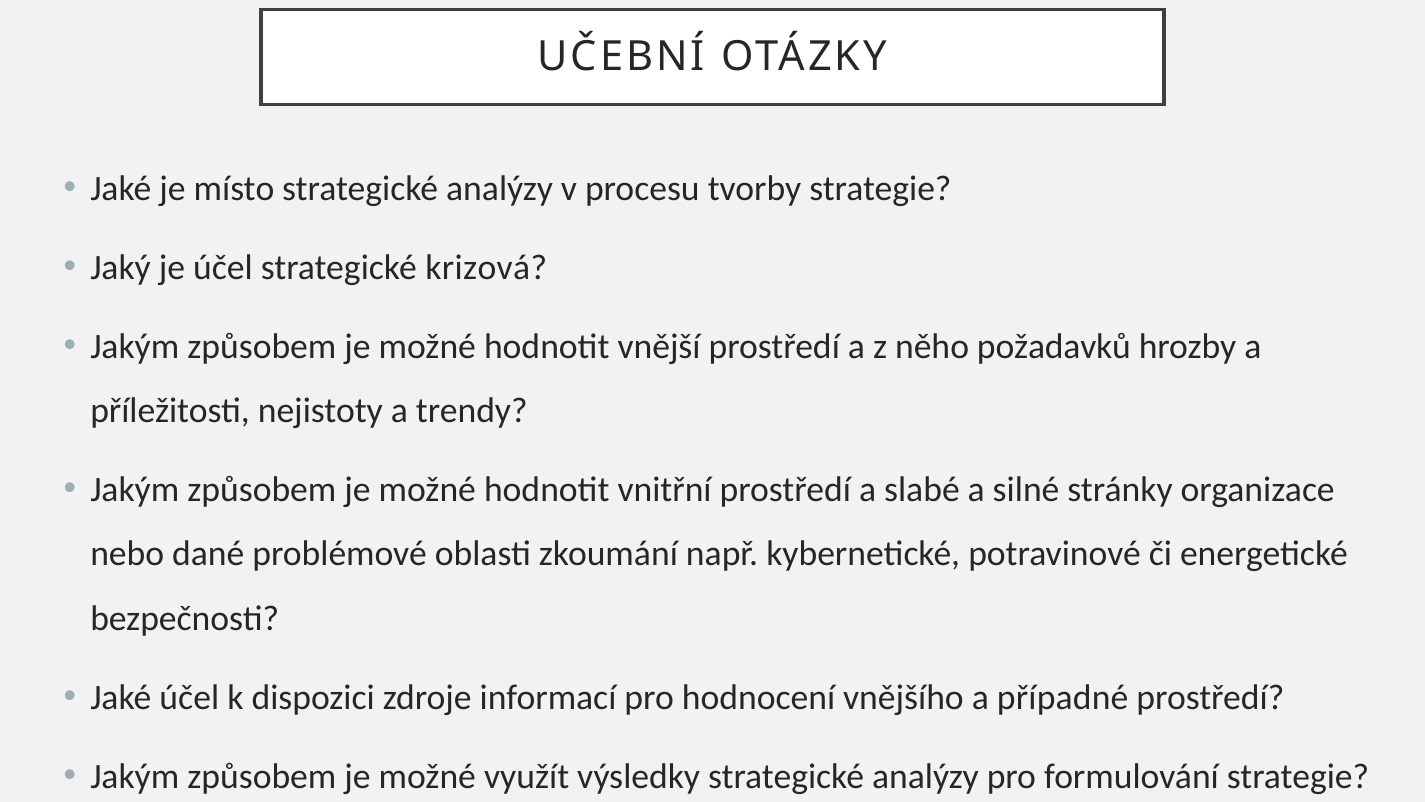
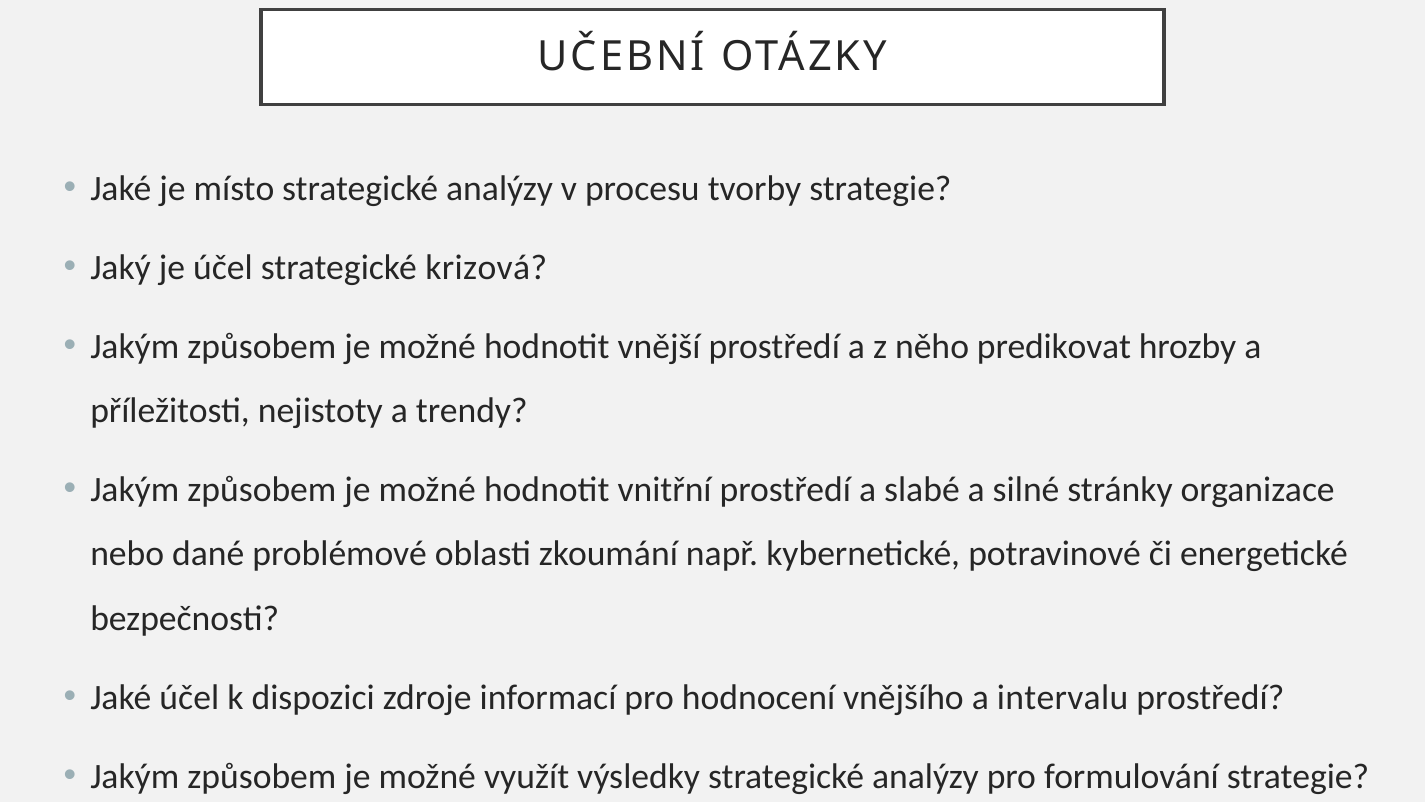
požadavků: požadavků -> predikovat (1054, 347)
případné: případné -> intervalu (1063, 697)
